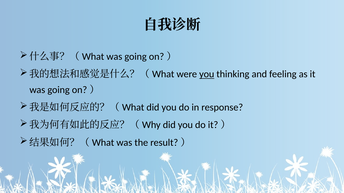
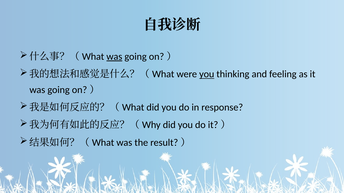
was underline: none -> present (114, 57)
